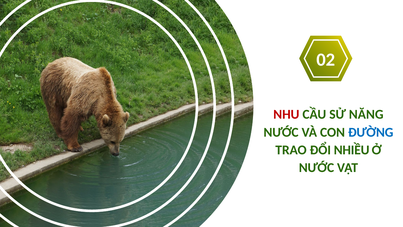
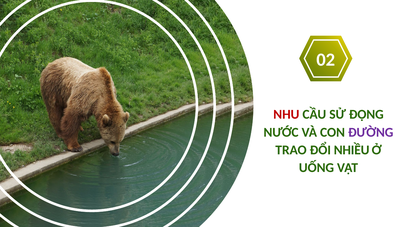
NĂNG: NĂNG -> ĐỘNG (366, 114)
ĐƯỜNG colour: blue -> purple (371, 132)
NƯỚC: NƯỚC -> UỐNG (316, 168)
